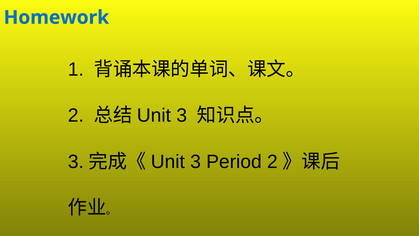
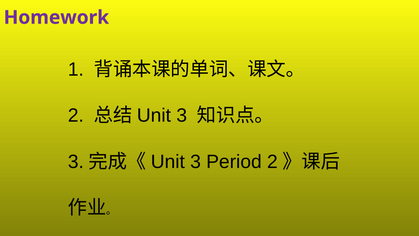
Homework colour: blue -> purple (56, 17)
